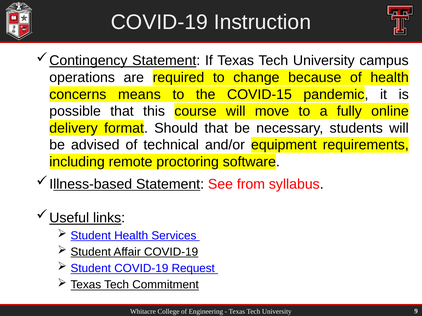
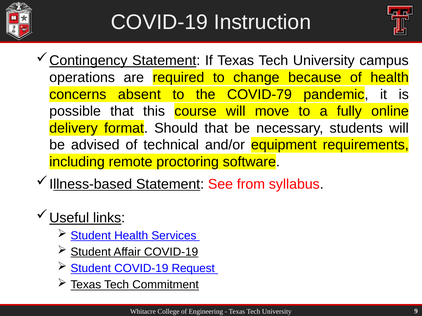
means: means -> absent (139, 95)
COVID-15: COVID-15 -> COVID-79 (259, 95)
